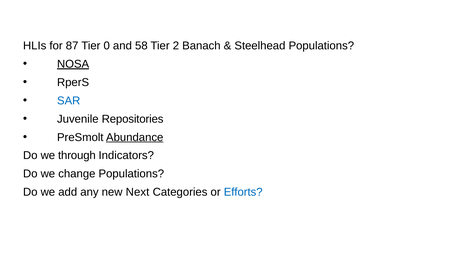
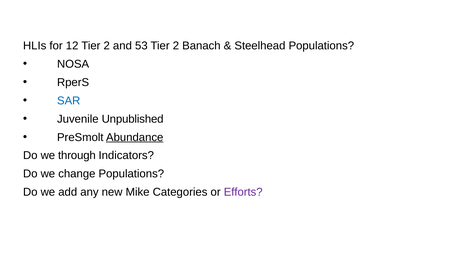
87: 87 -> 12 (72, 46)
0: 0 -> 2 (107, 46)
58: 58 -> 53 (141, 46)
NOSA underline: present -> none (73, 64)
Repositories: Repositories -> Unpublished (133, 119)
Next: Next -> Mike (138, 192)
Efforts colour: blue -> purple (243, 192)
